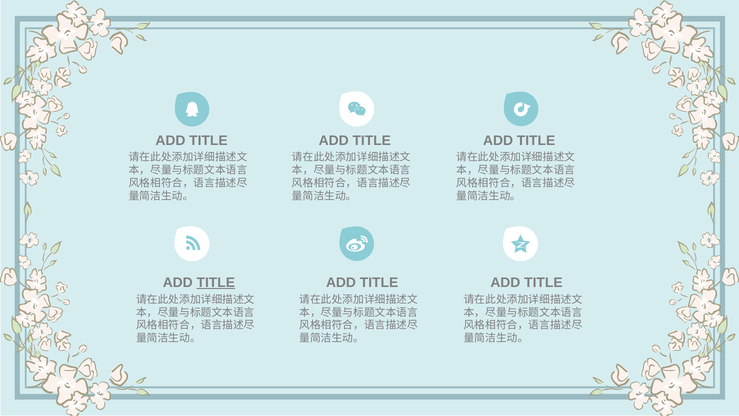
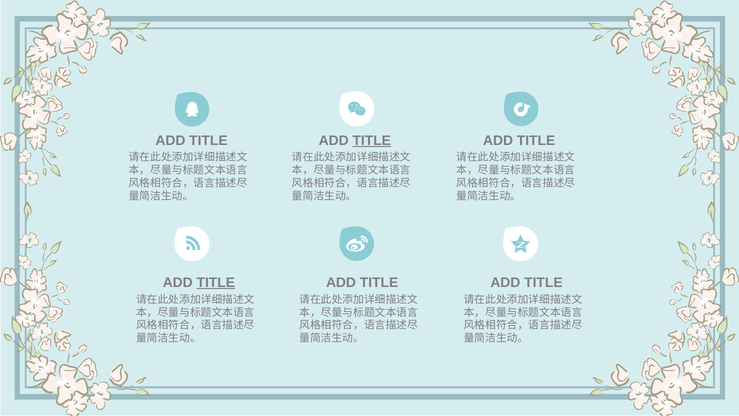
TITLE underline: none -> present (372, 140)
